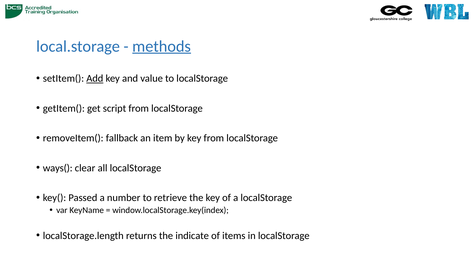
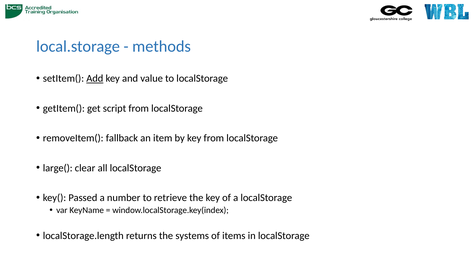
methods underline: present -> none (162, 46)
ways(: ways( -> large( (58, 168)
indicate: indicate -> systems (192, 236)
